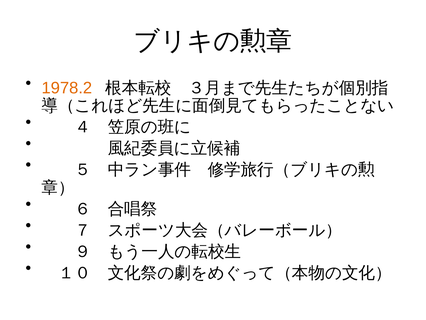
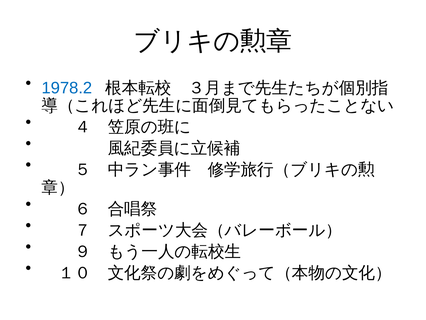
1978.2 colour: orange -> blue (67, 88)
